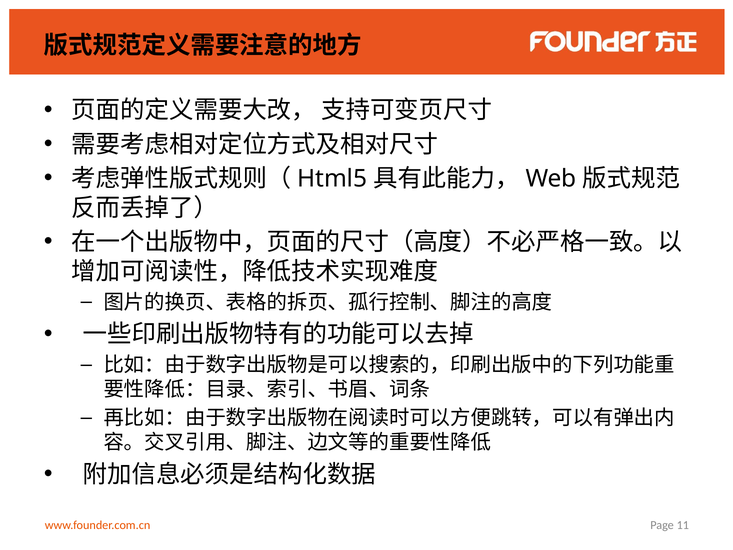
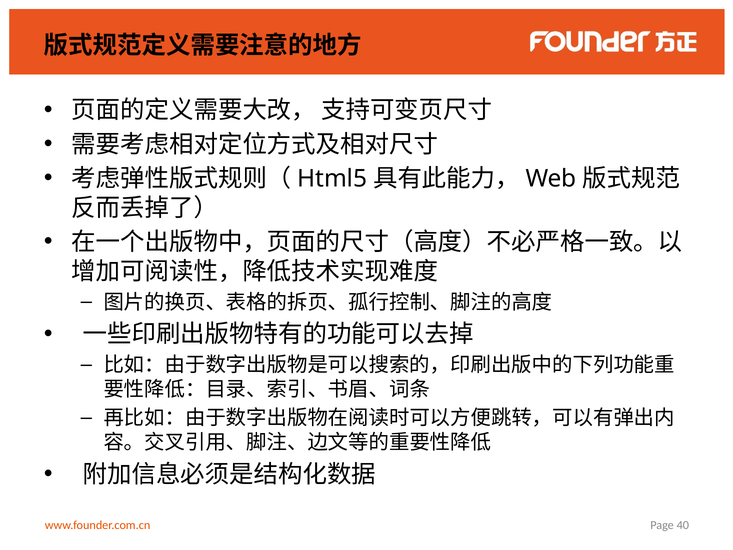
11: 11 -> 40 (683, 525)
